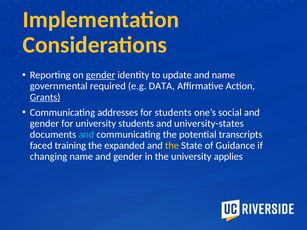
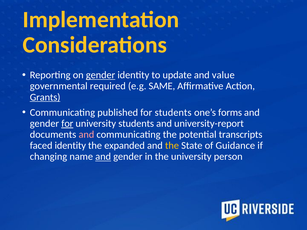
and name: name -> value (223, 75)
DATA: DATA -> SAME (162, 86)
addresses: addresses -> published (118, 113)
social: social -> forms (230, 113)
for underline: none -> present (67, 124)
university-states: university-states -> university-report (209, 124)
and colour: light blue -> pink (86, 135)
faced training: training -> identity (70, 146)
and underline: none -> present (103, 157)
applies: applies -> person (228, 157)
